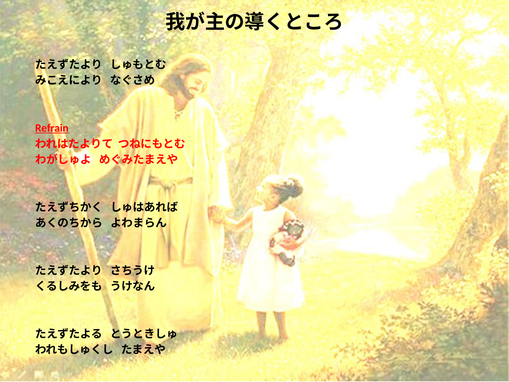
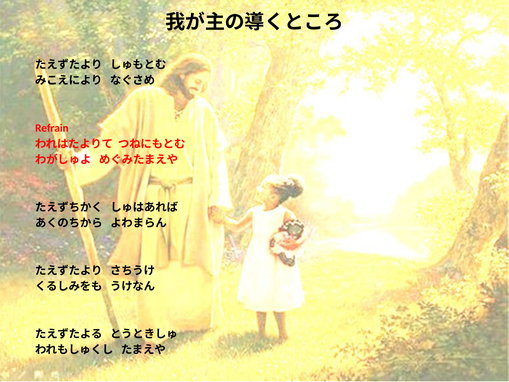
Refrain underline: present -> none (52, 128)
